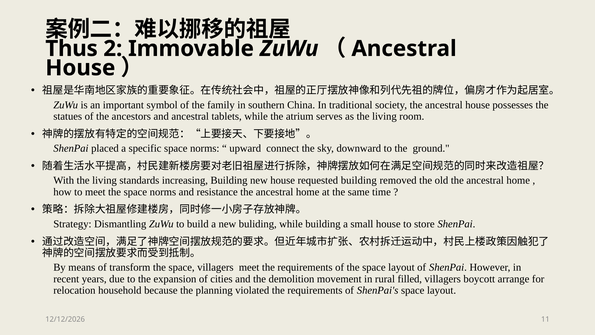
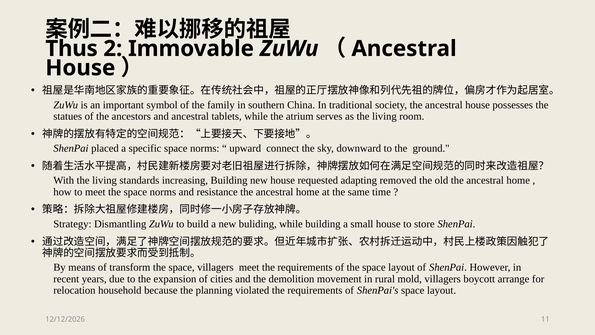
requested building: building -> adapting (359, 180)
filled: filled -> mold (410, 279)
